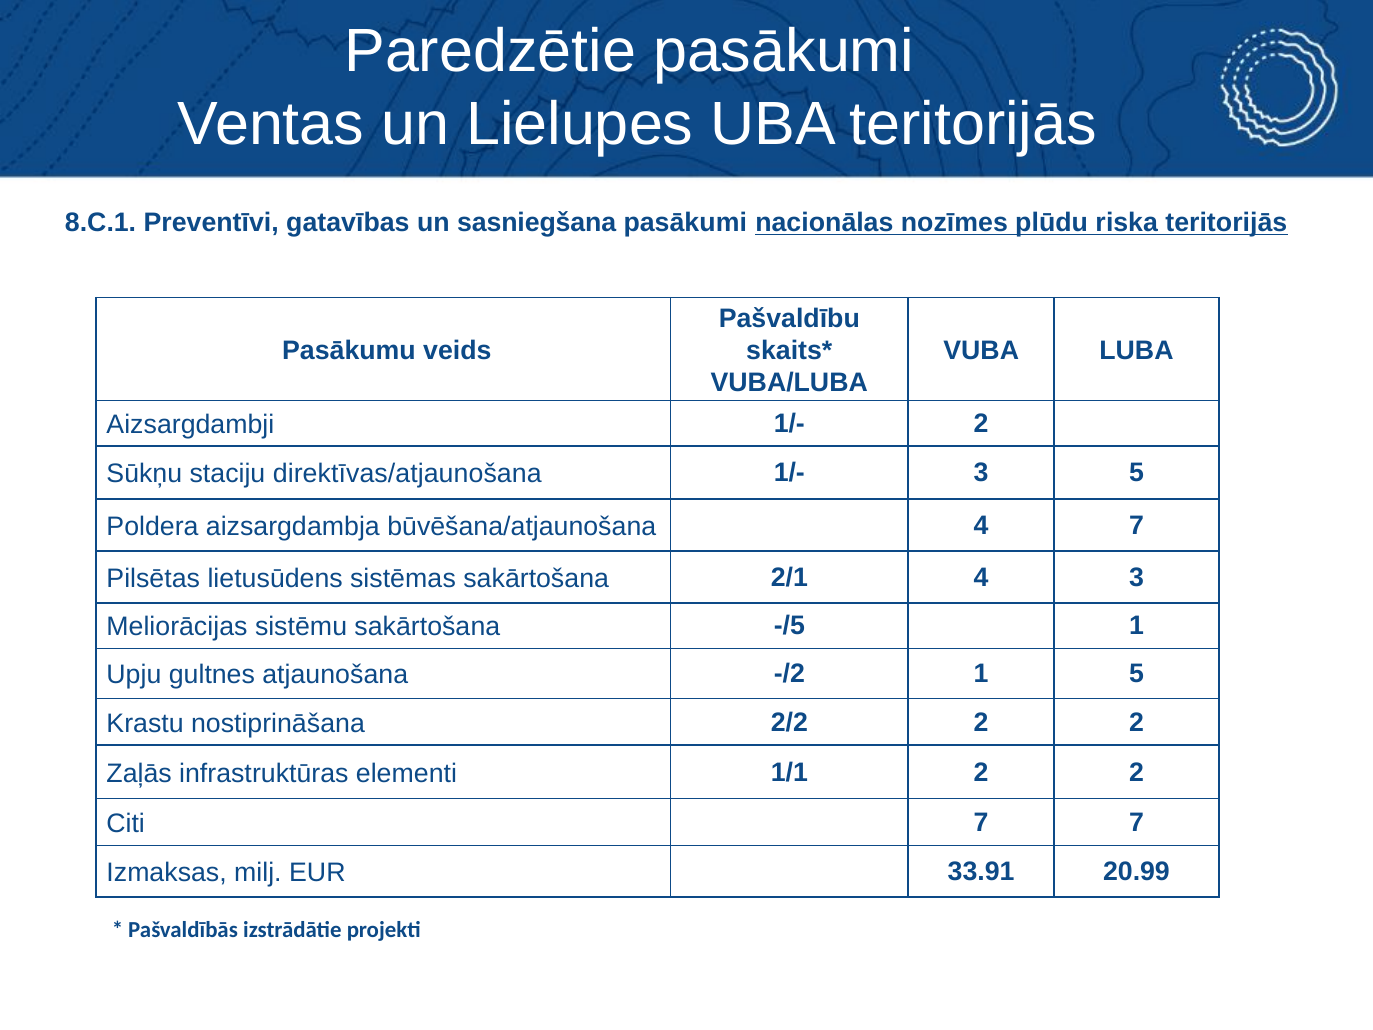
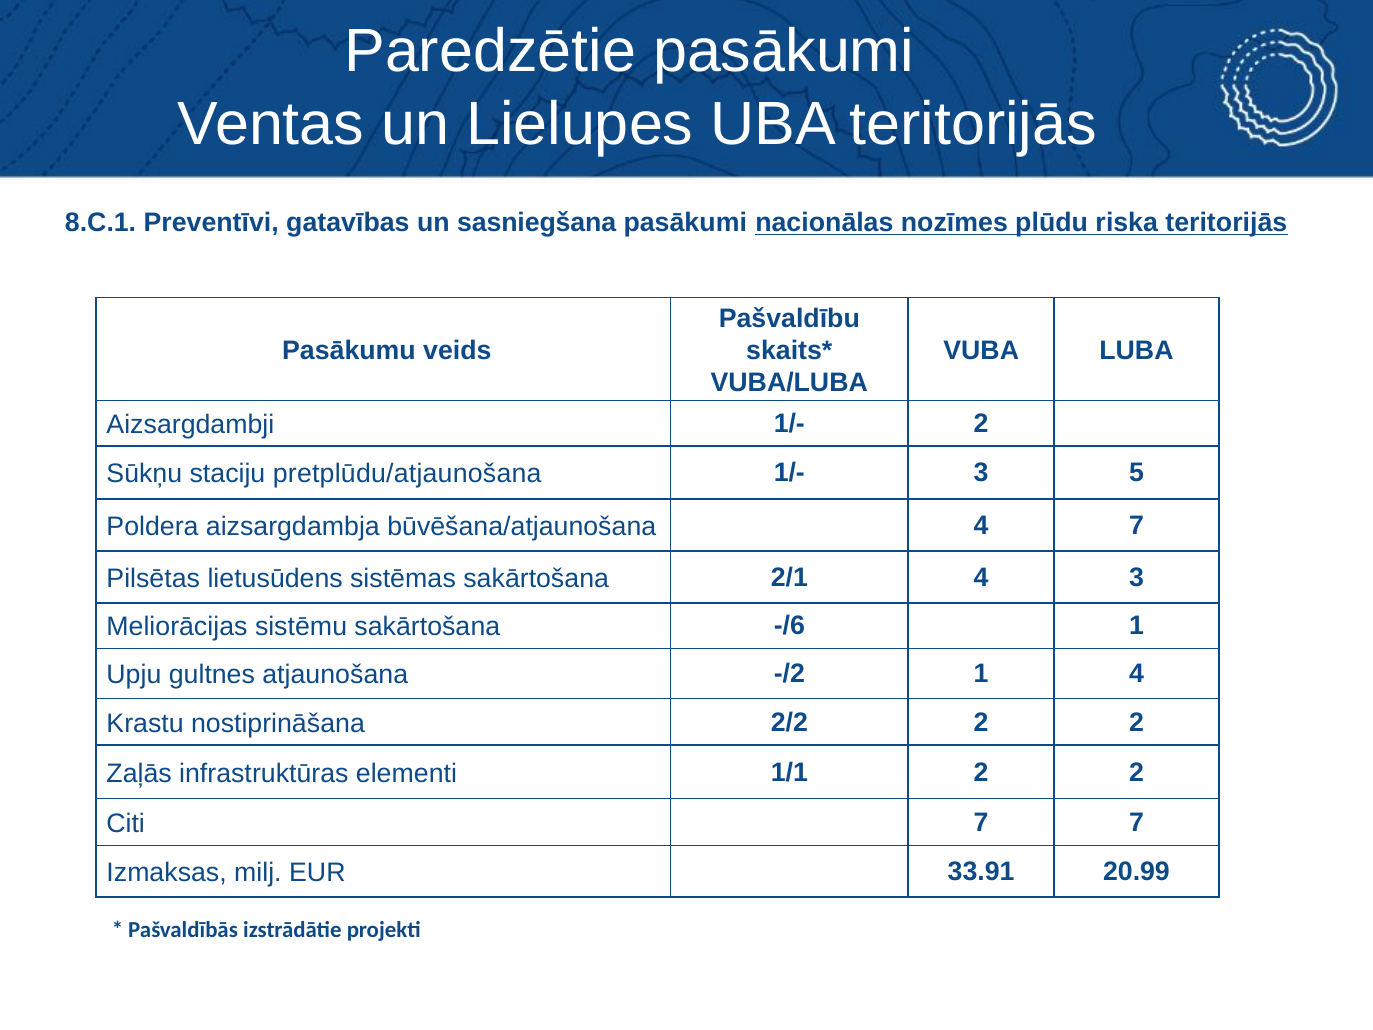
direktīvas/atjaunošana: direktīvas/atjaunošana -> pretplūdu/atjaunošana (407, 474)
-/5: -/5 -> -/6 (789, 626)
1 5: 5 -> 4 (1137, 674)
